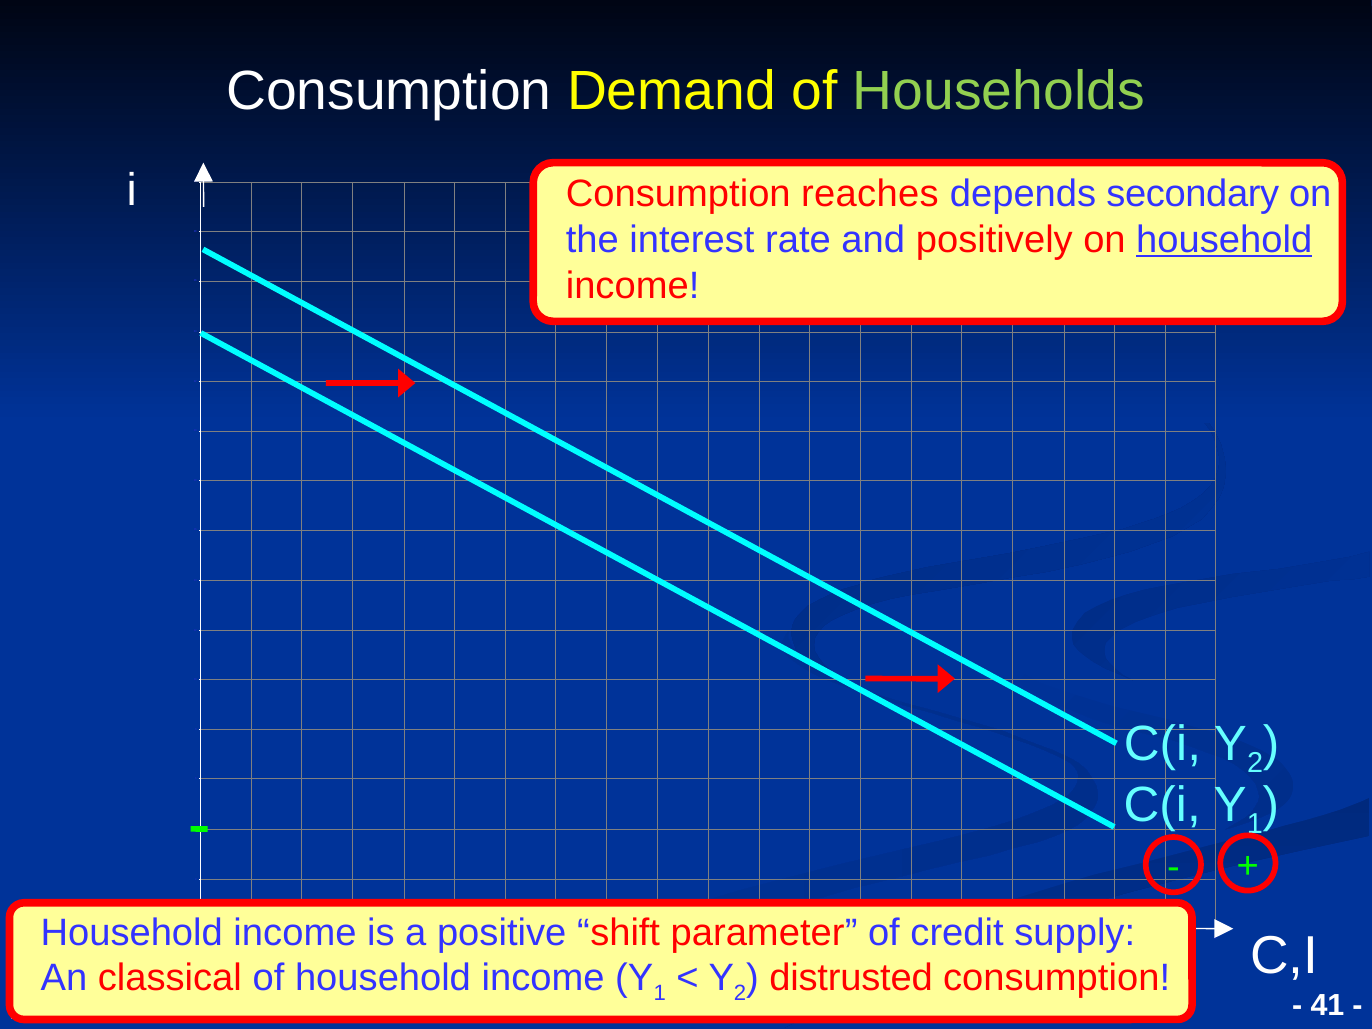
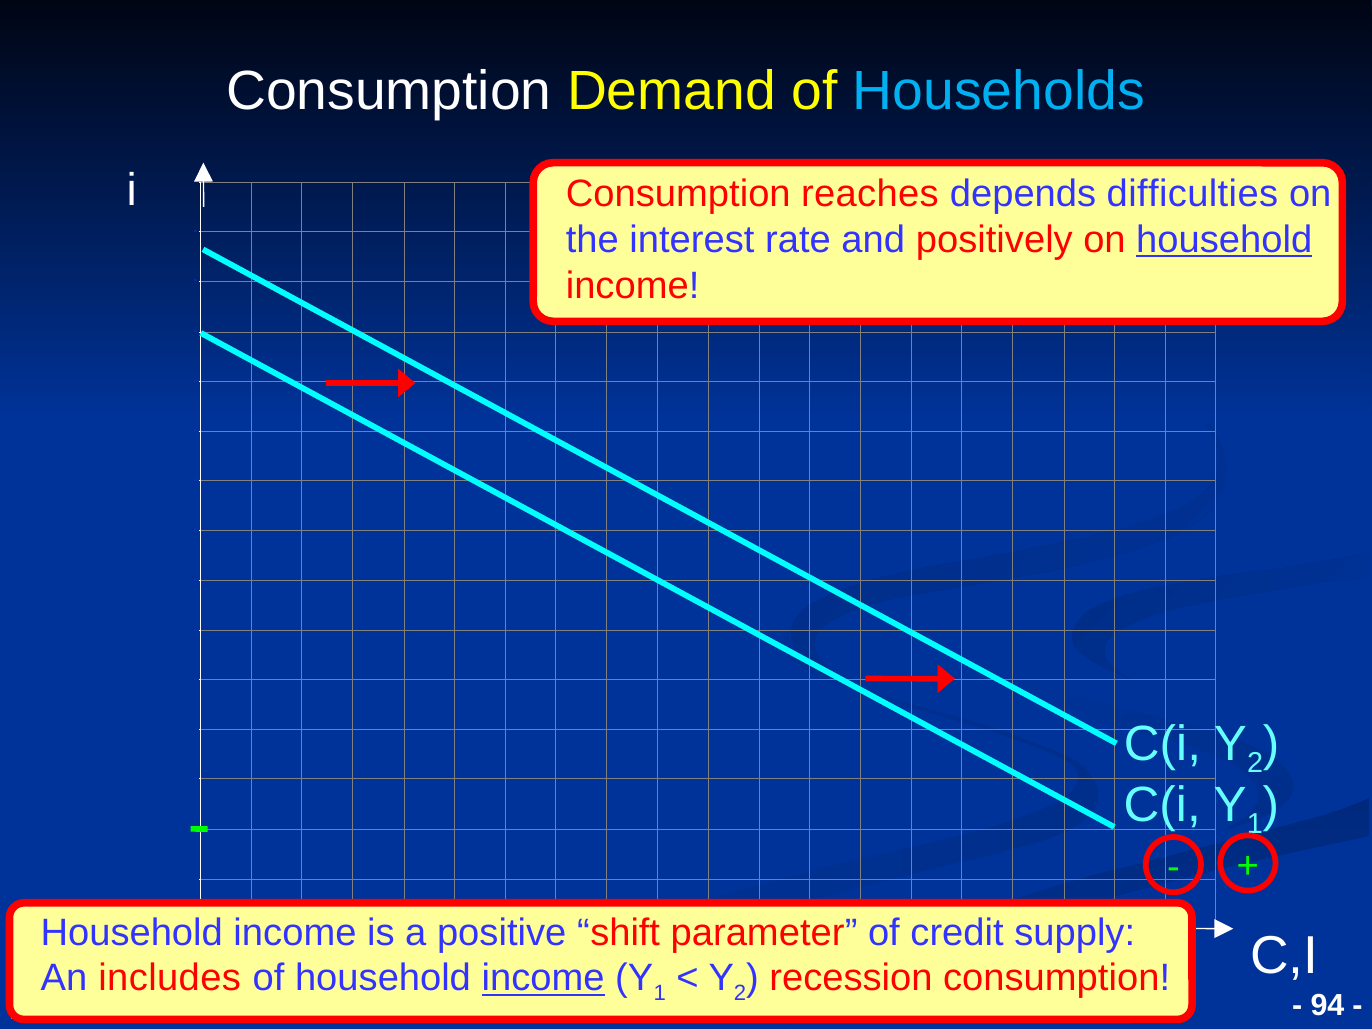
Households colour: light green -> light blue (999, 91)
secondary: secondary -> difficulties (1192, 194)
classical: classical -> includes (170, 978)
income underline: none -> present (543, 978)
distrusted: distrusted -> recession (851, 978)
41: 41 -> 94 (1328, 1005)
